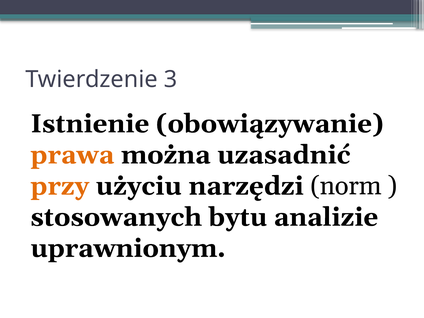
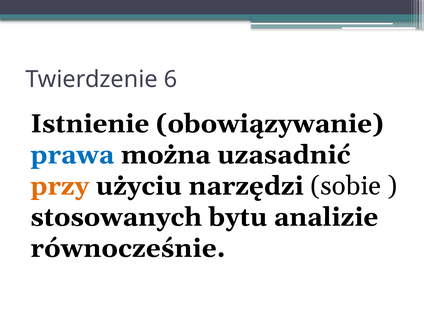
3: 3 -> 6 (171, 79)
prawa colour: orange -> blue (72, 155)
norm: norm -> sobie (346, 186)
uprawnionym: uprawnionym -> równocześnie (128, 248)
